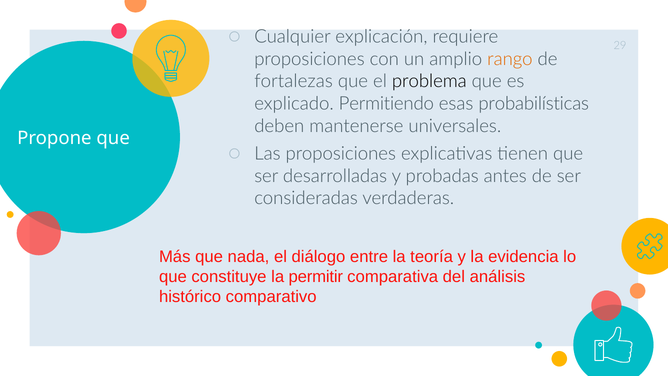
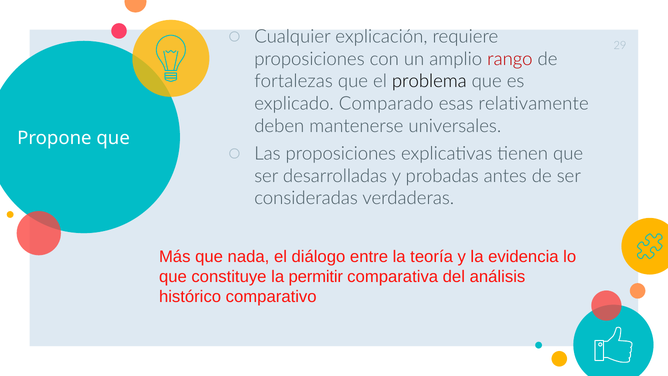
rango colour: orange -> red (510, 59)
Permitiendo: Permitiendo -> Comparado (386, 104)
probabilísticas: probabilísticas -> relativamente (534, 104)
